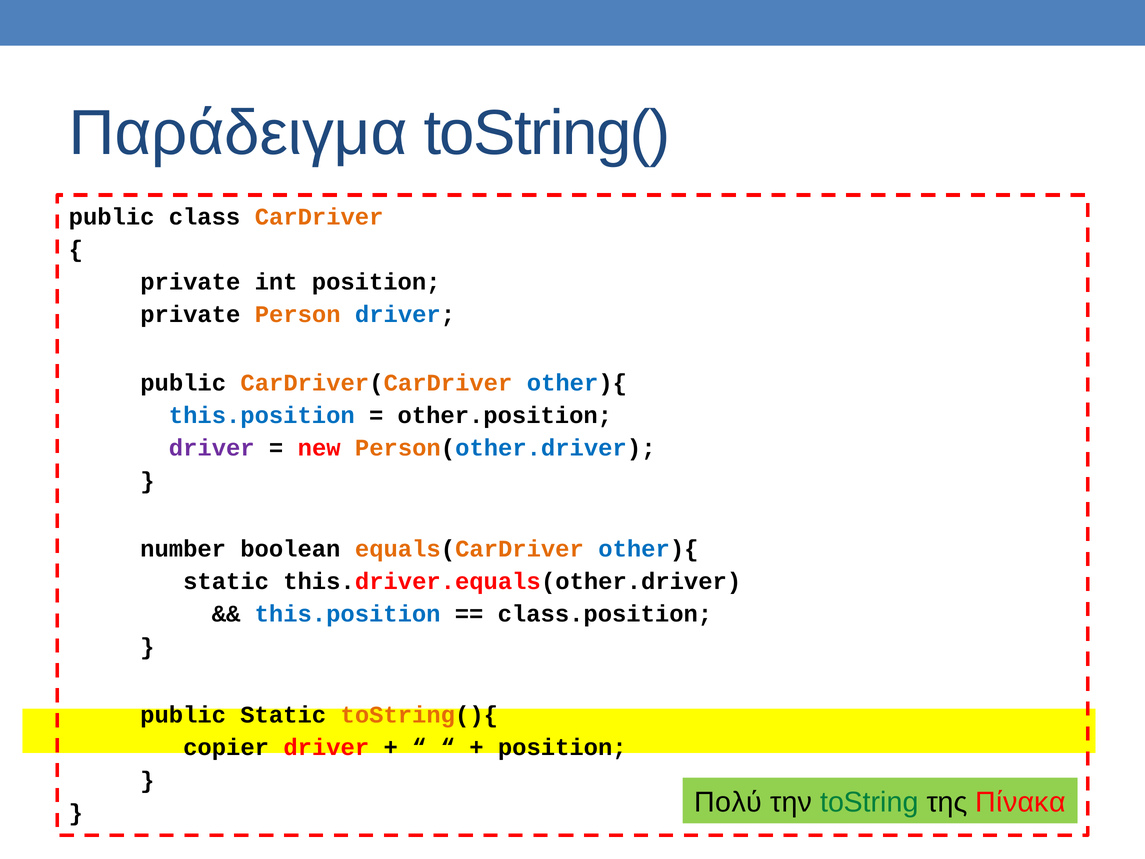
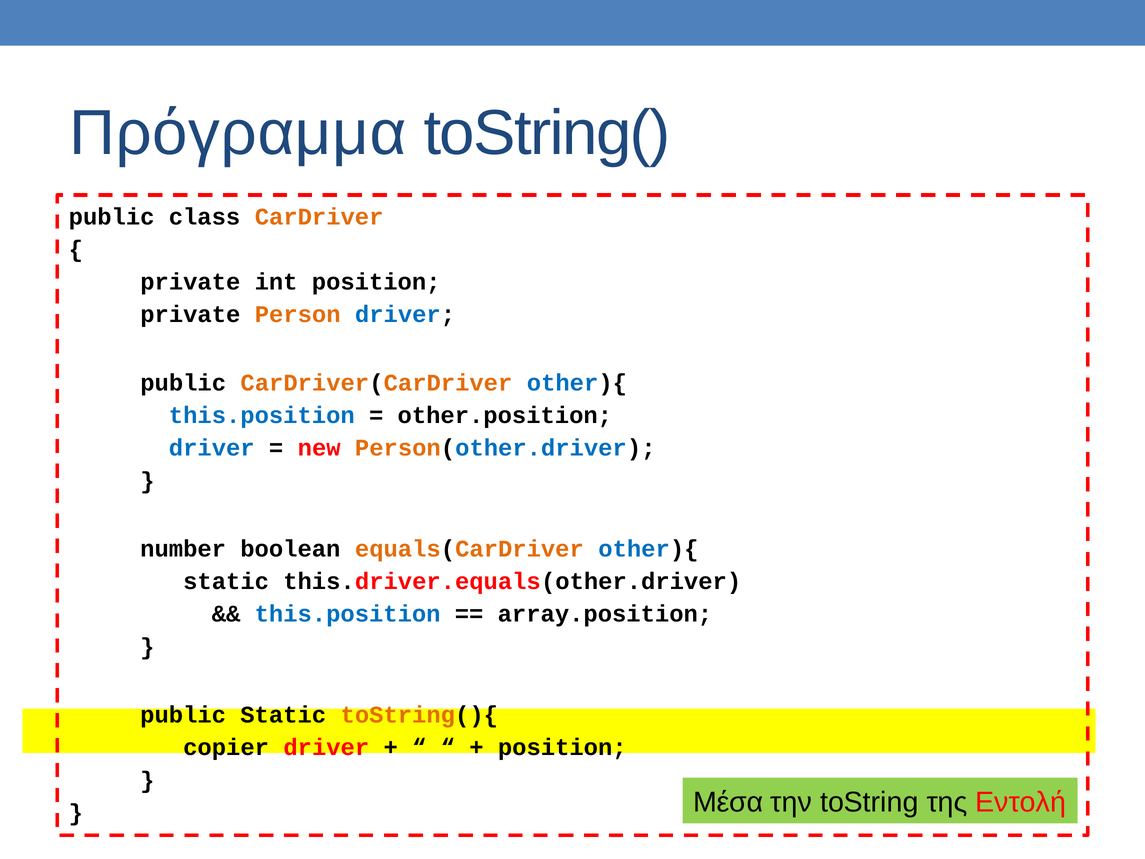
Παράδειγμα: Παράδειγμα -> Πρόγραμμα (238, 133)
driver colour: purple -> blue (212, 448)
class.position: class.position -> array.position (605, 614)
Πολύ: Πολύ -> Μέσα (728, 802)
toString colour: green -> black (869, 802)
Πίνακα: Πίνακα -> Εντολή (1021, 802)
